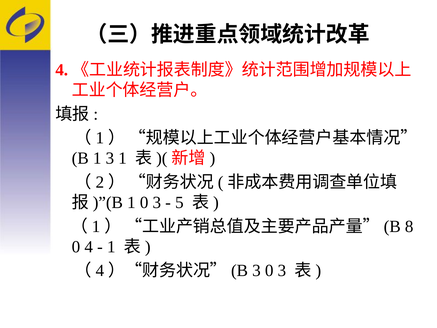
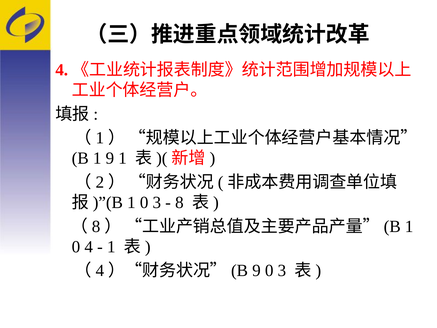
1 3: 3 -> 9 (110, 158)
5: 5 -> 8 (179, 202)
1: 1 -> 8 (96, 226)
8: 8 -> 1 (409, 226)
3: 3 -> 9 (256, 270)
